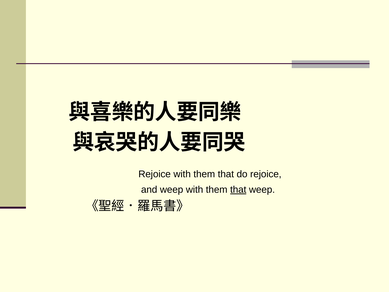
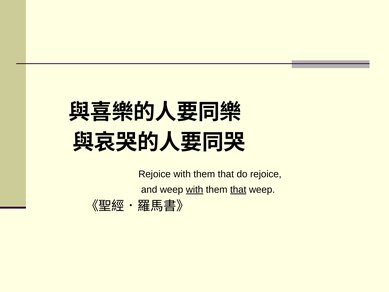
with underline: none -> present (195, 190)
